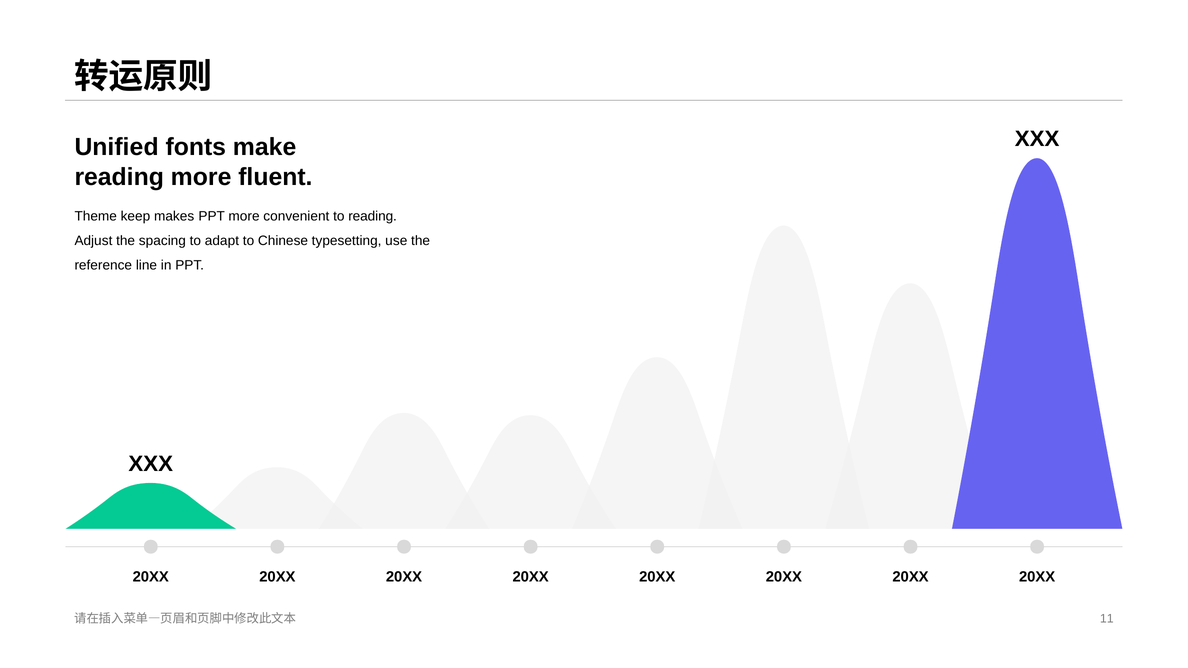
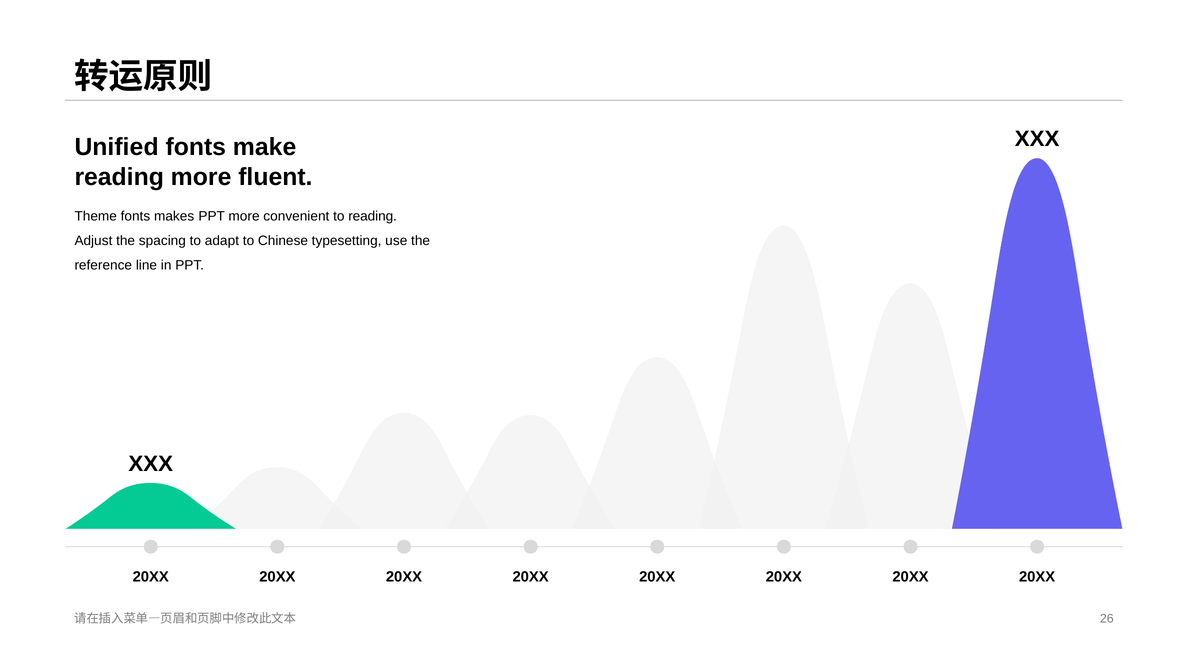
Theme keep: keep -> fonts (135, 216)
11: 11 -> 26 (1107, 619)
